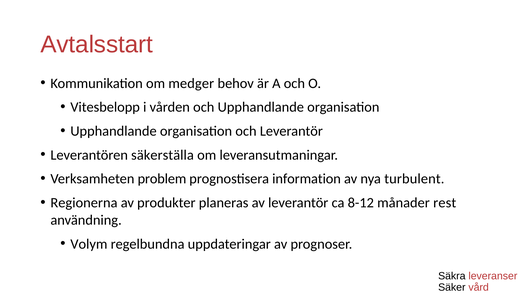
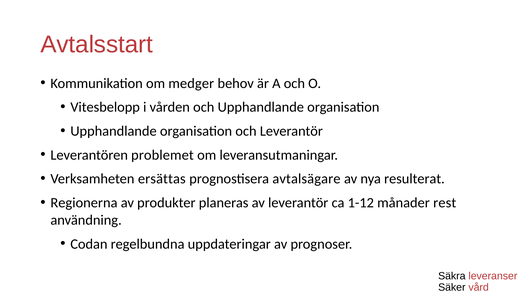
säkerställa: säkerställa -> problemet (162, 155)
problem: problem -> ersättas (162, 179)
information: information -> avtalsägare (306, 179)
turbulent: turbulent -> resulterat (414, 179)
8-12: 8-12 -> 1-12 (361, 203)
Volym: Volym -> Codan (89, 245)
